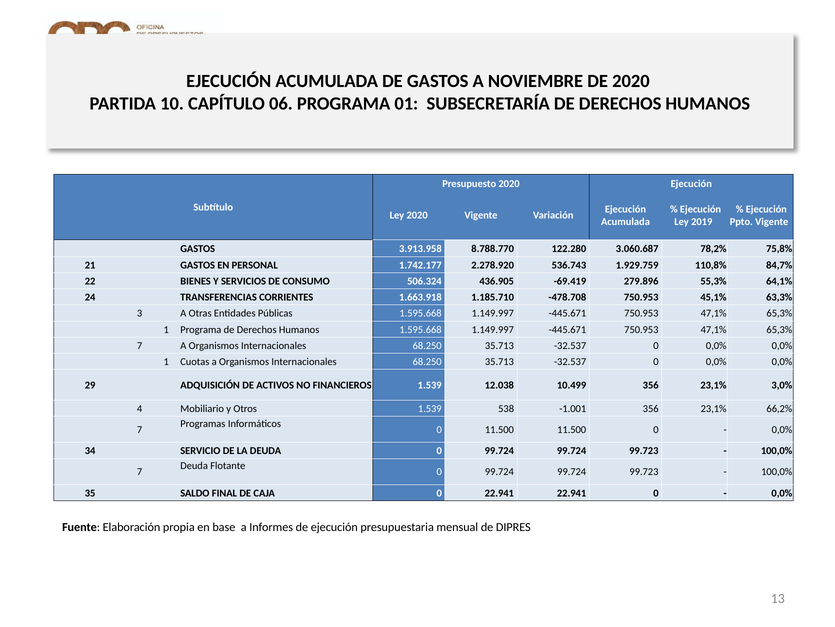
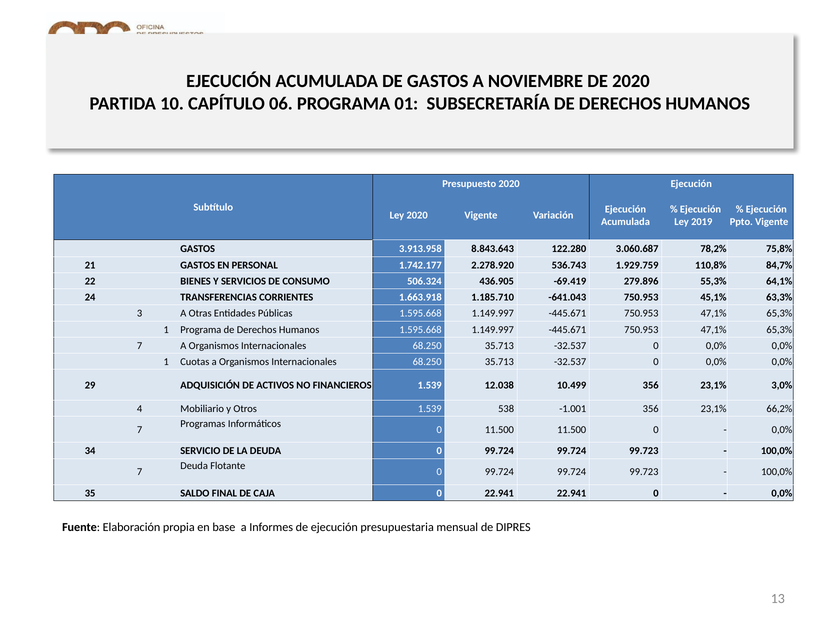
8.788.770: 8.788.770 -> 8.843.643 (493, 248)
-478.708: -478.708 -> -641.043 (567, 297)
